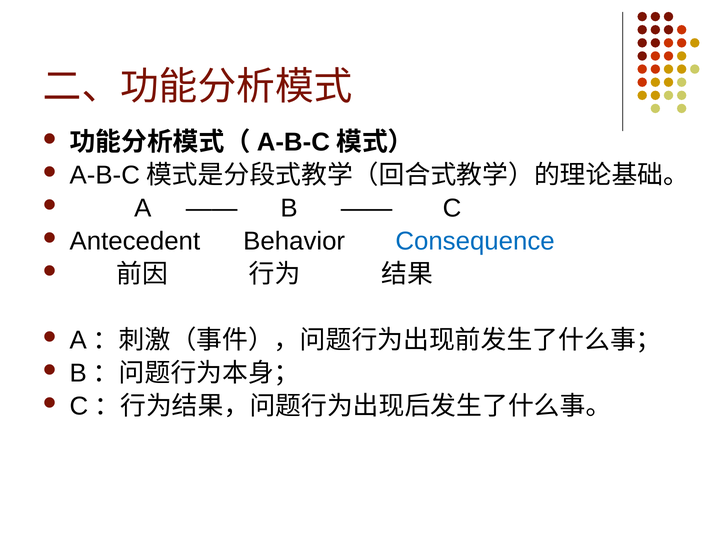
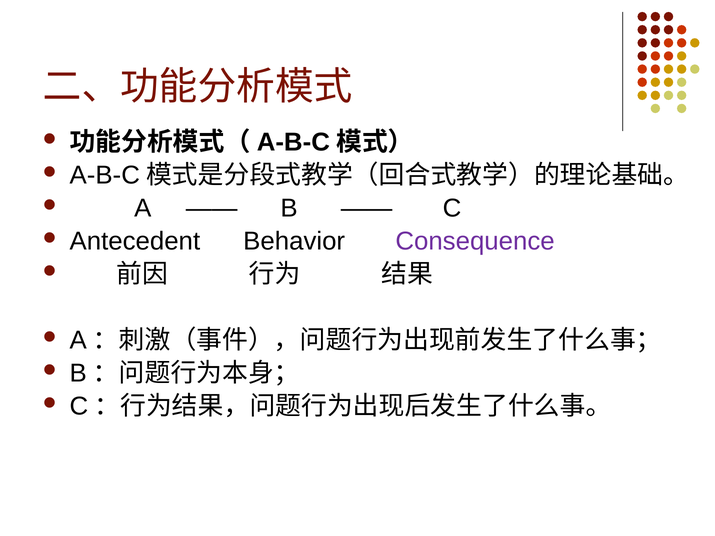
Consequence colour: blue -> purple (475, 241)
